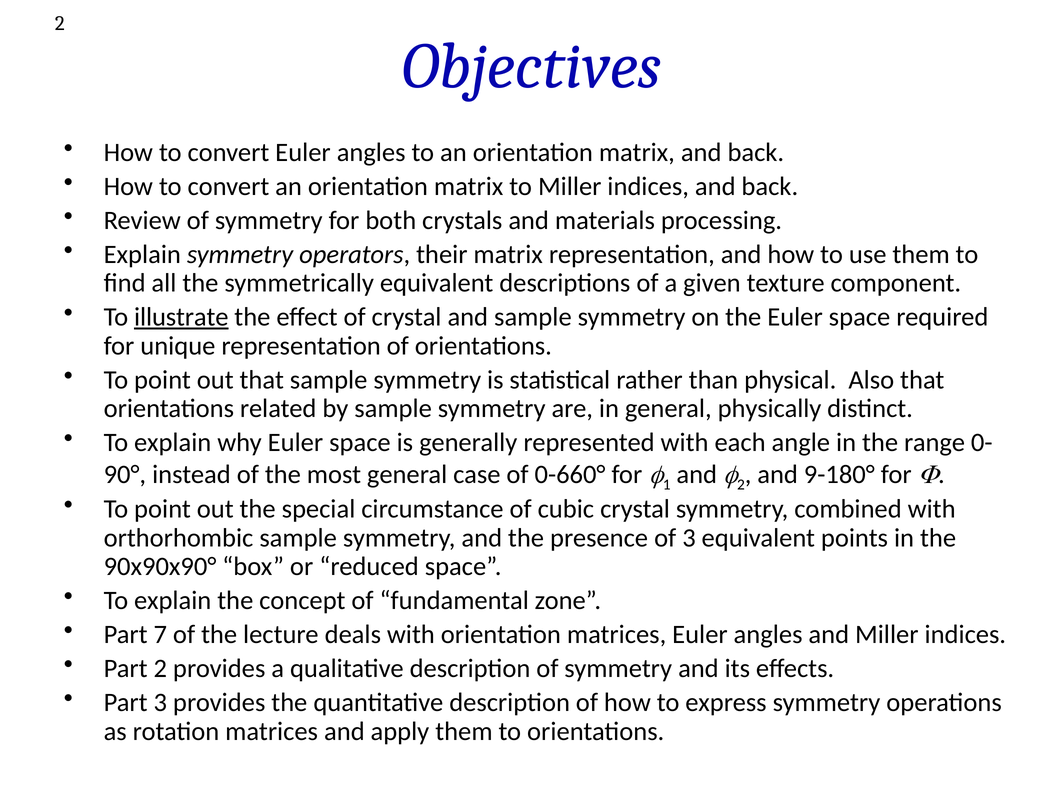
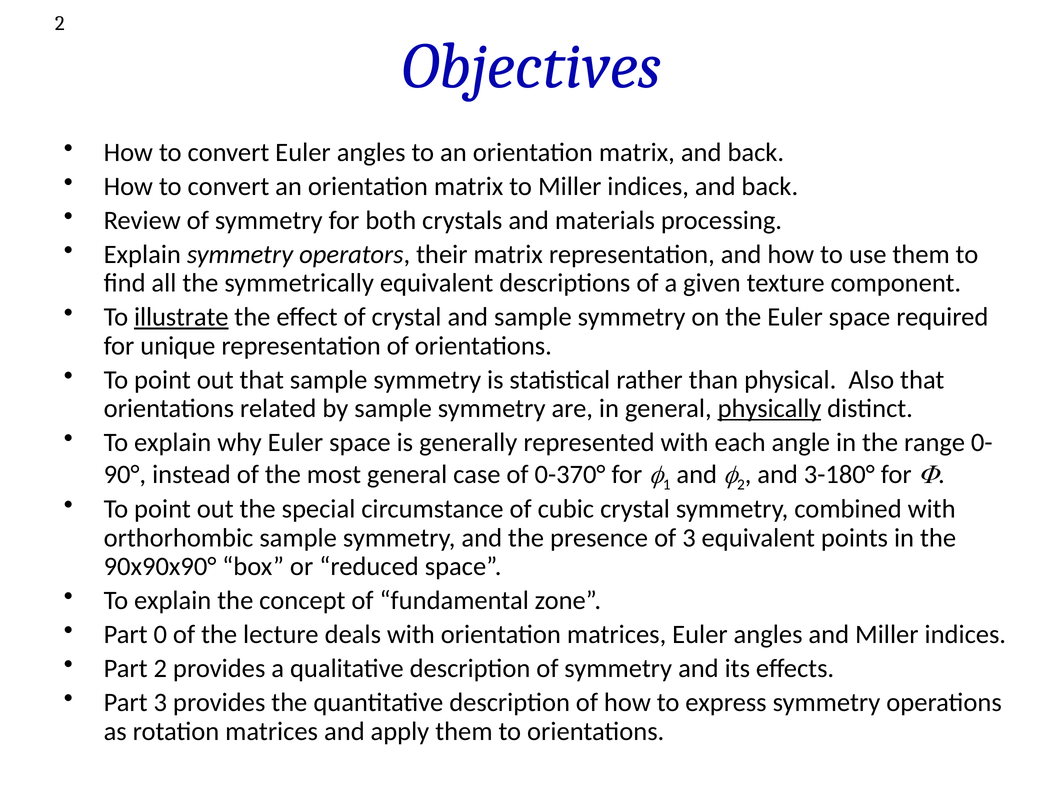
physically underline: none -> present (769, 409)
0-660°: 0-660° -> 0-370° (570, 475)
9-180°: 9-180° -> 3-180° (839, 475)
7: 7 -> 0 (160, 635)
